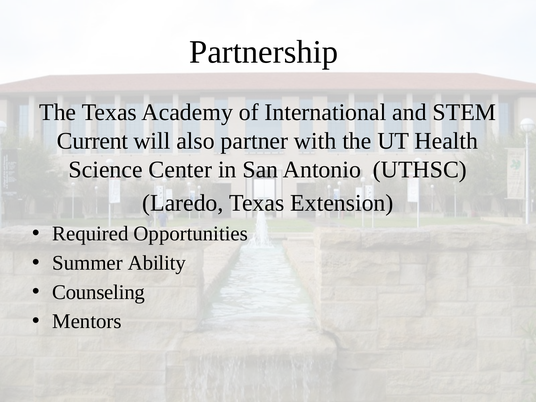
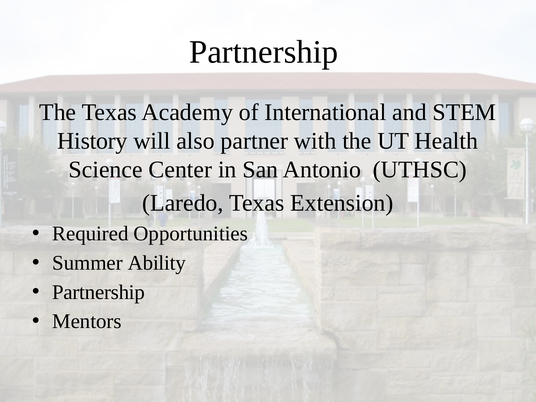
Current: Current -> History (92, 141)
Counseling: Counseling -> Partnership (99, 292)
